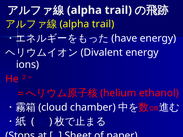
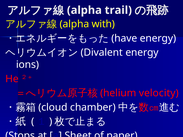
trail: trail -> with (103, 24)
ethanol: ethanol -> velocity (159, 93)
